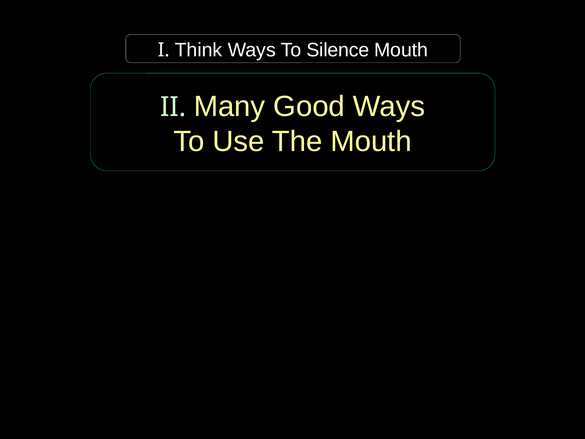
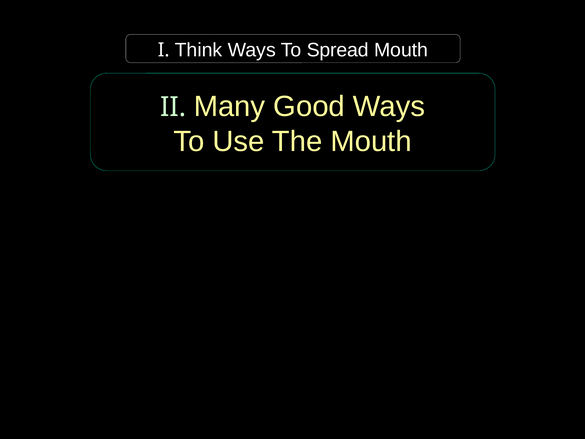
Silence: Silence -> Spread (338, 50)
